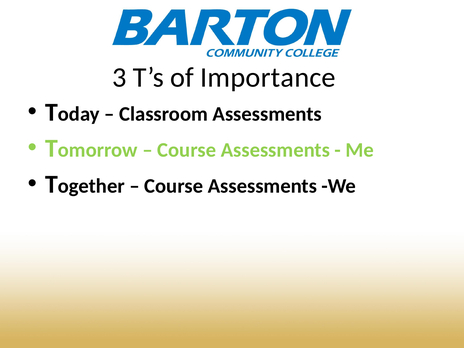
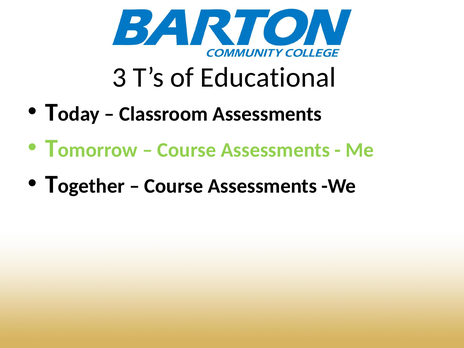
Importance: Importance -> Educational (268, 77)
